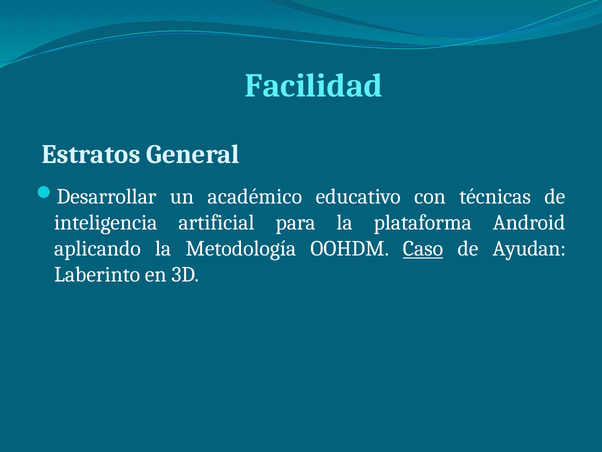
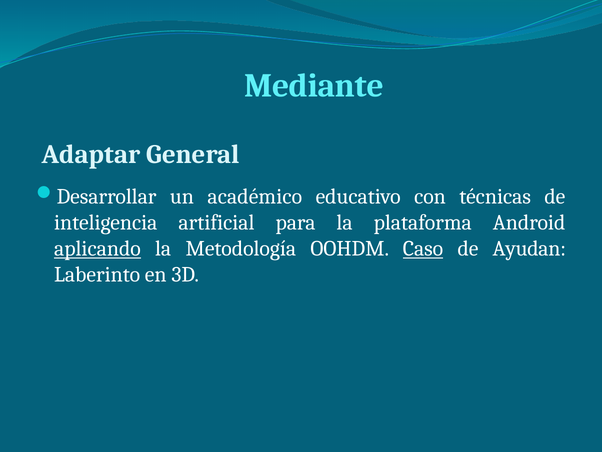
Facilidad: Facilidad -> Mediante (314, 86)
Estratos: Estratos -> Adaptar (91, 154)
aplicando underline: none -> present (97, 248)
